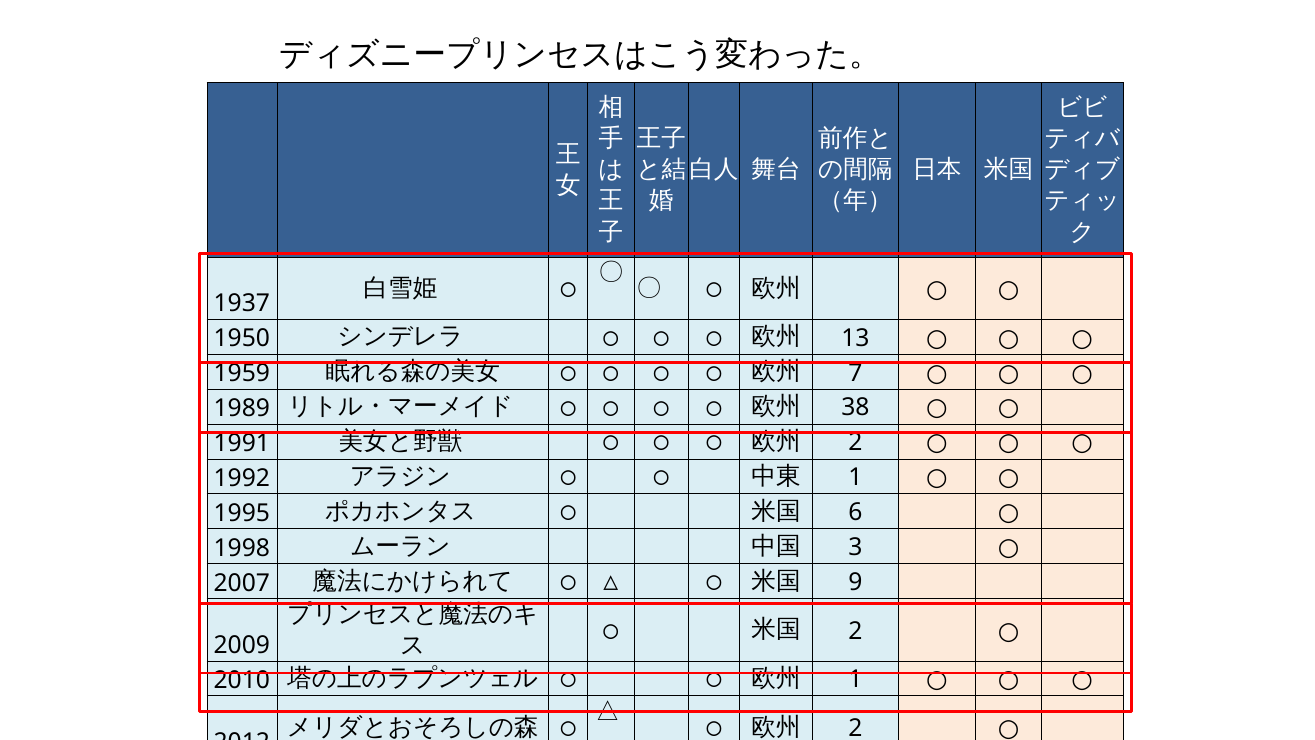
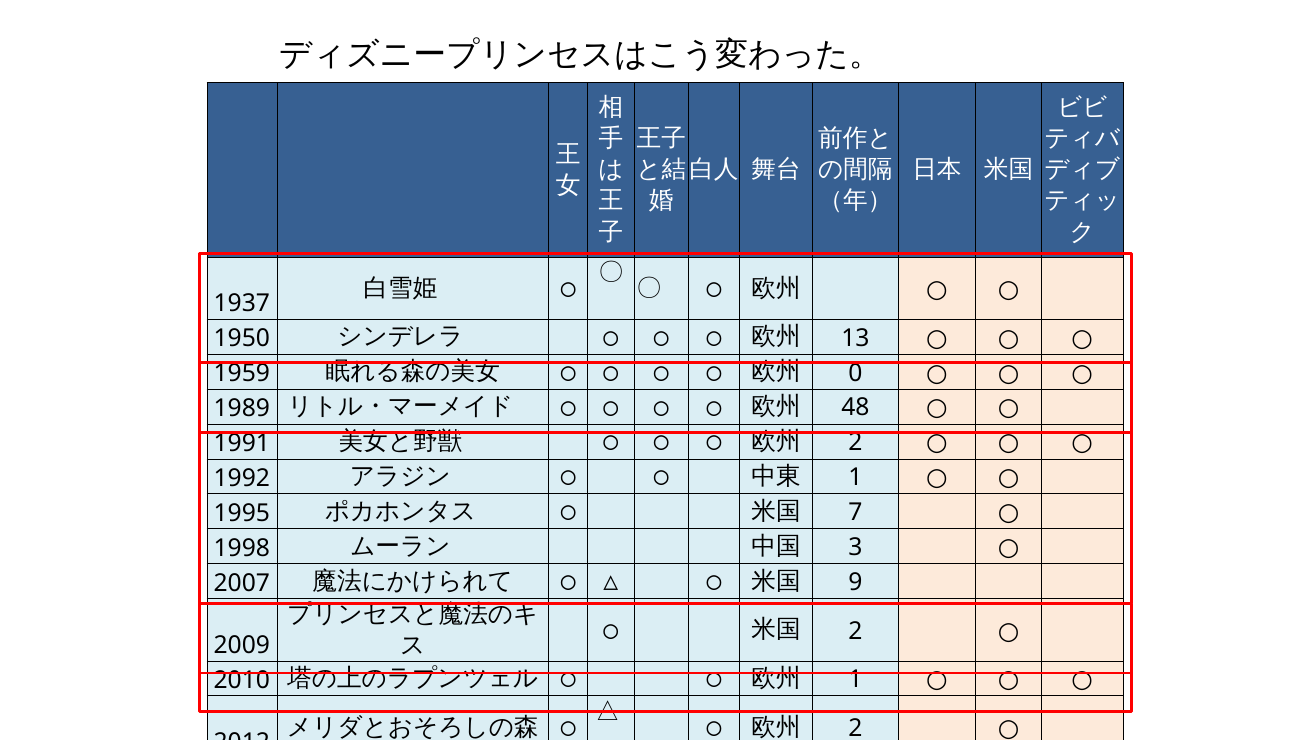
7: 7 -> 0 (855, 373)
38: 38 -> 48 (855, 408)
6: 6 -> 7 (855, 512)
